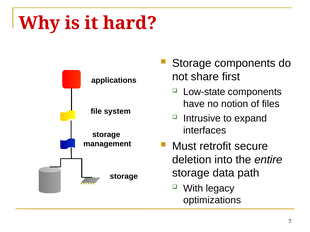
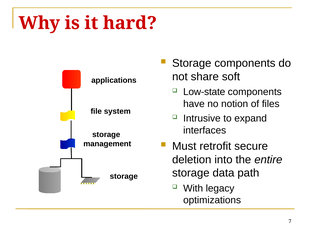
first: first -> soft (231, 77)
